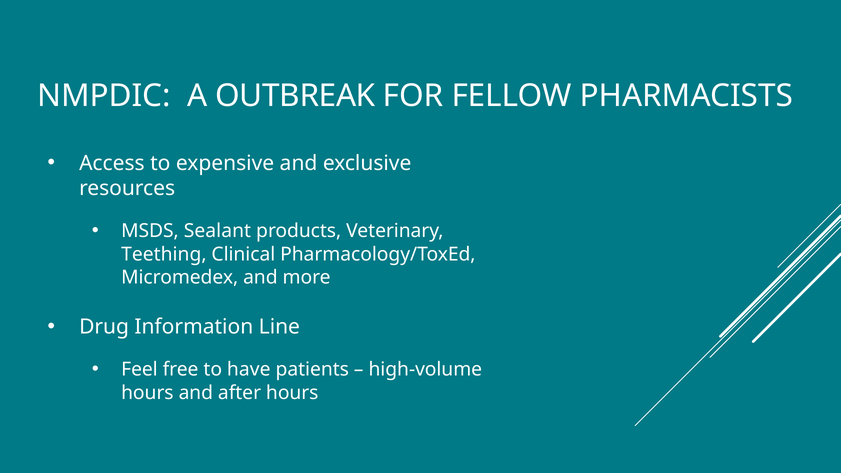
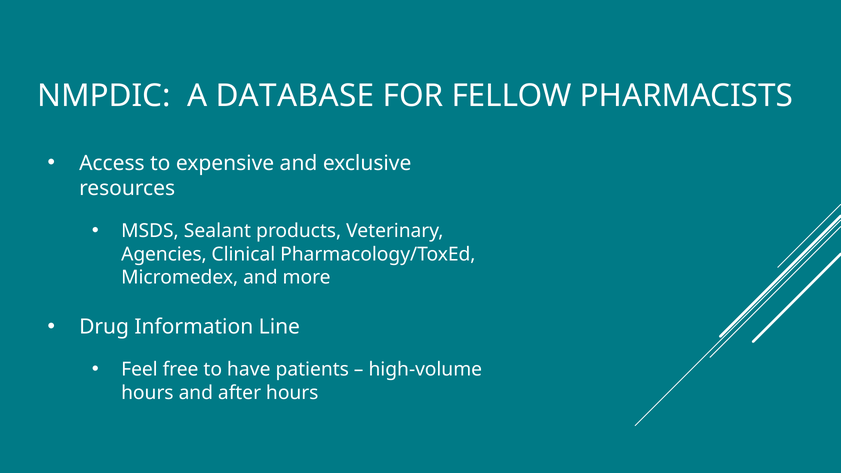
OUTBREAK: OUTBREAK -> DATABASE (295, 96)
Teething: Teething -> Agencies (164, 254)
